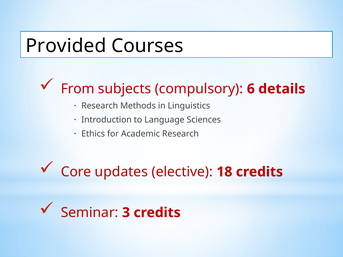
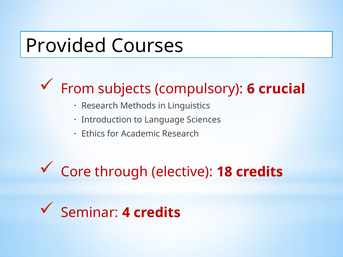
details: details -> crucial (282, 89)
updates: updates -> through (121, 172)
3: 3 -> 4 (126, 213)
